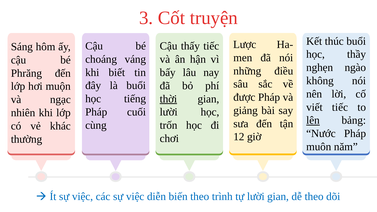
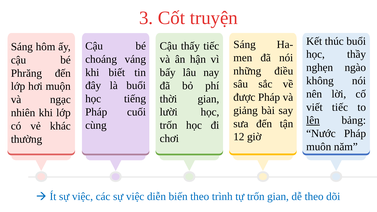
Lược: Lược -> Sáng (245, 44)
thời underline: present -> none (168, 99)
tự lười: lười -> trốn (256, 196)
